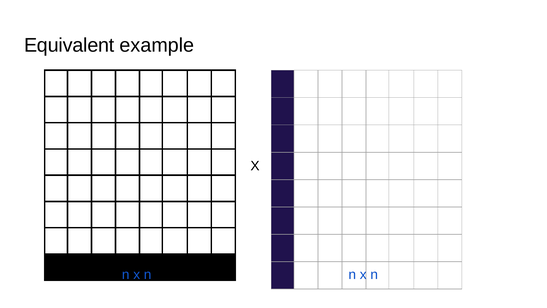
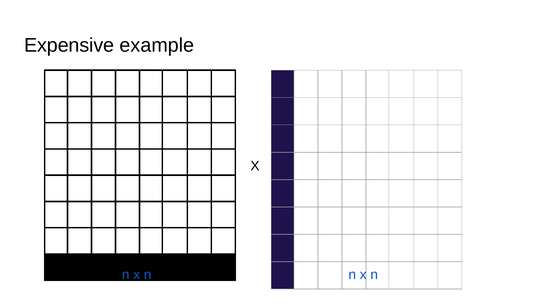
Equivalent: Equivalent -> Expensive (69, 45)
